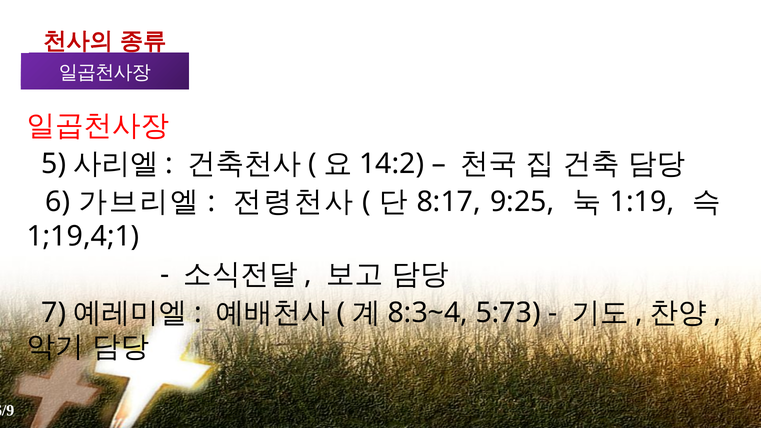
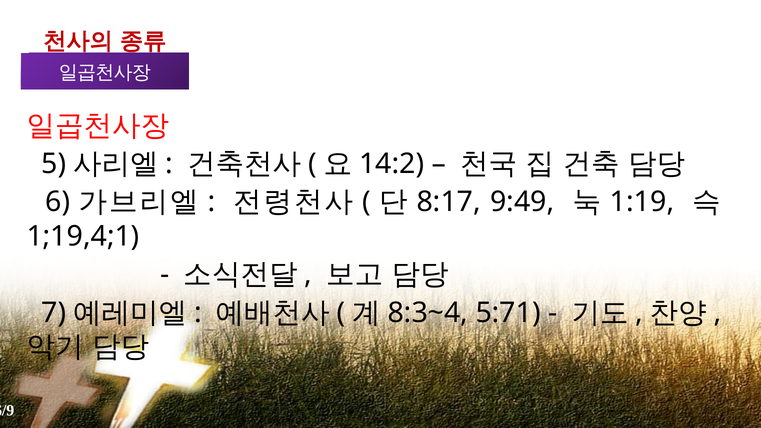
9:25: 9:25 -> 9:49 (522, 202)
5:73: 5:73 -> 5:71 (508, 313)
